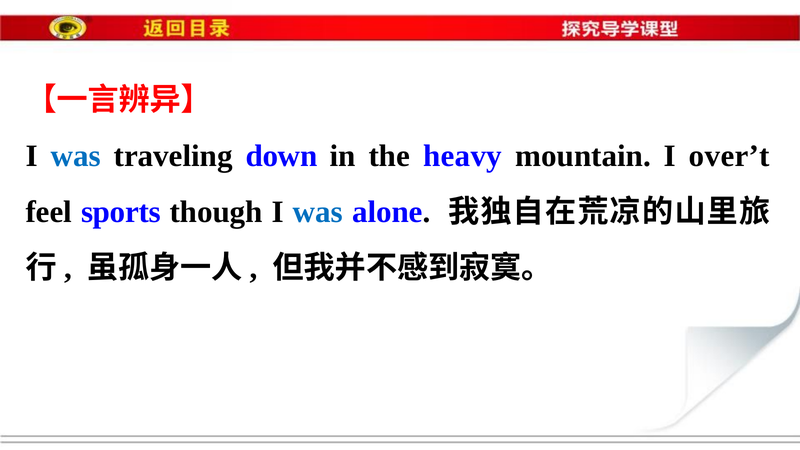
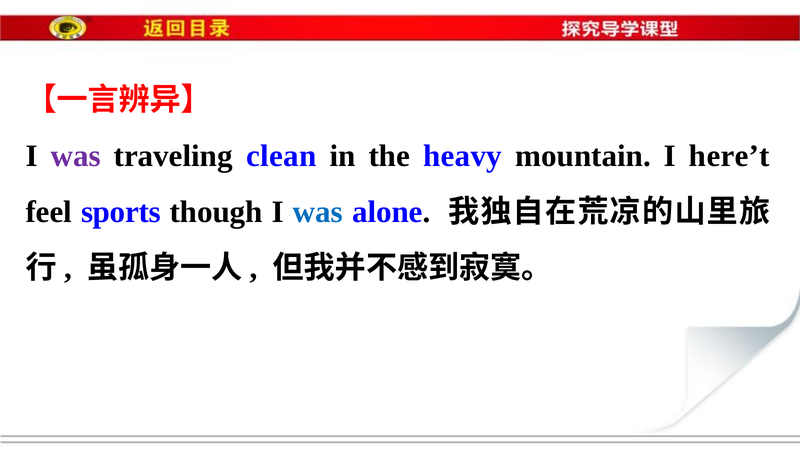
was colour: blue -> purple (76, 156)
down: down -> clean (281, 156)
over’t: over’t -> here’t (729, 156)
